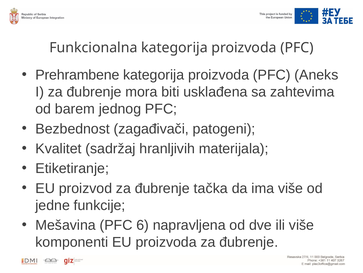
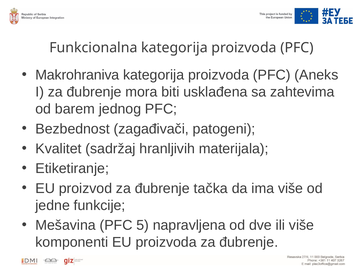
Prehrambene: Prehrambene -> Makrohraniva (77, 75)
6: 6 -> 5 (143, 225)
